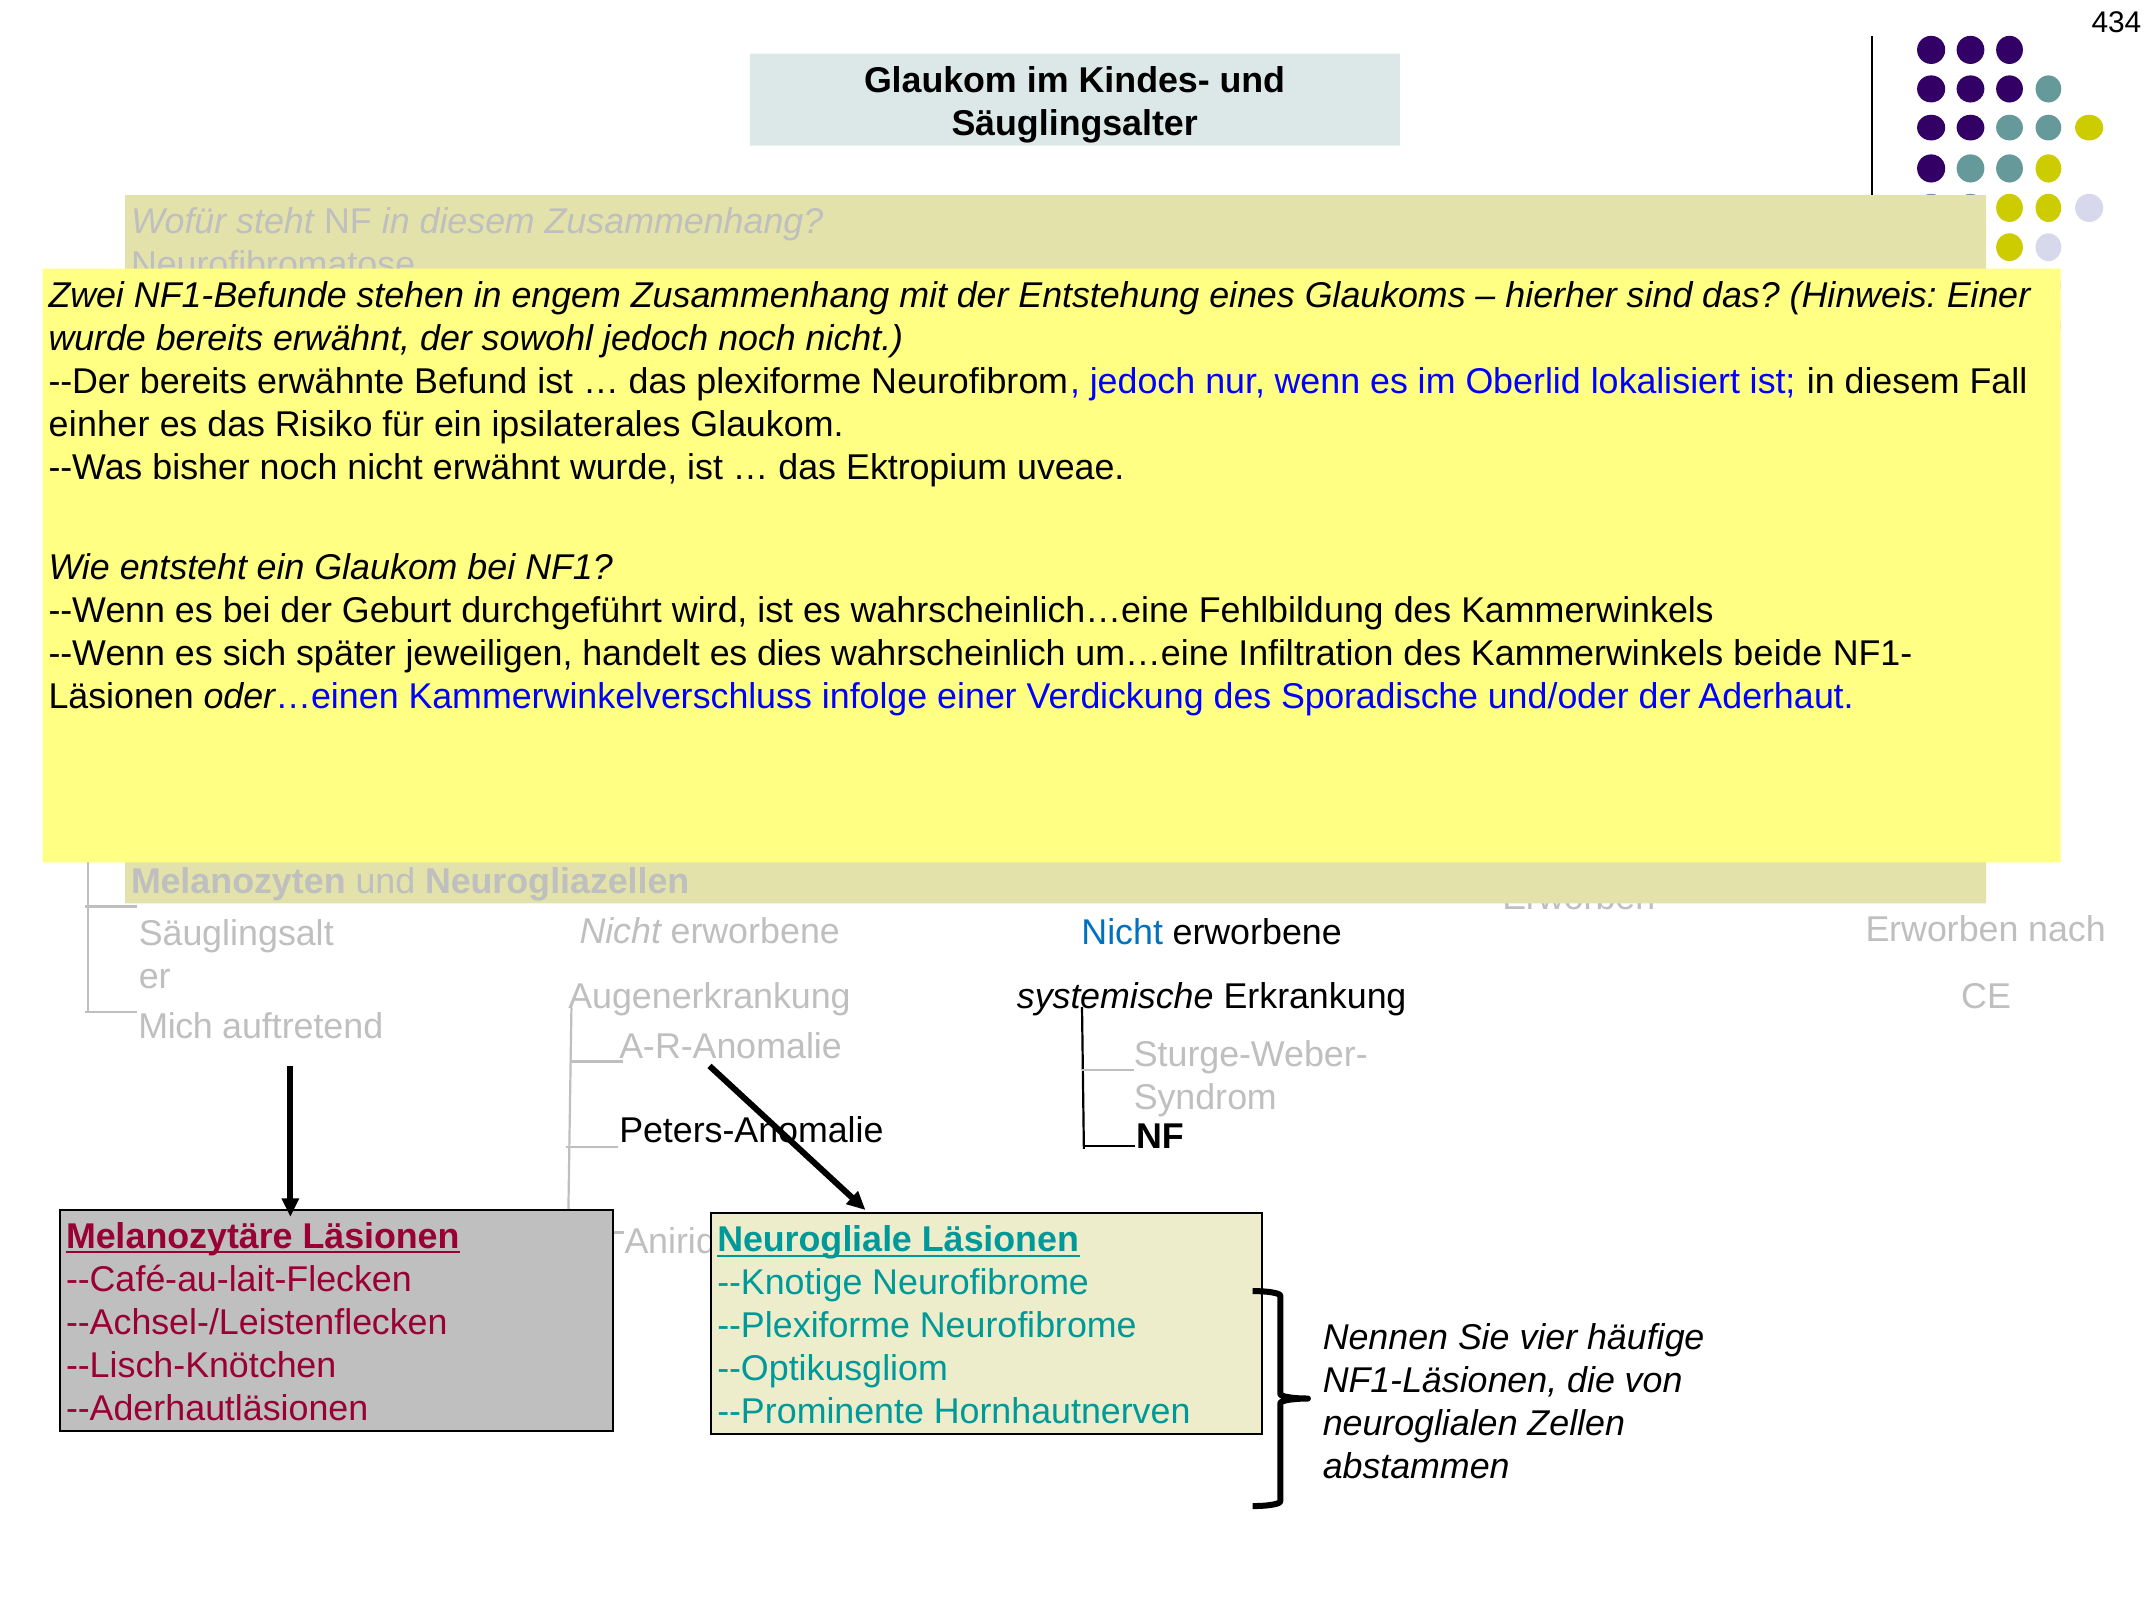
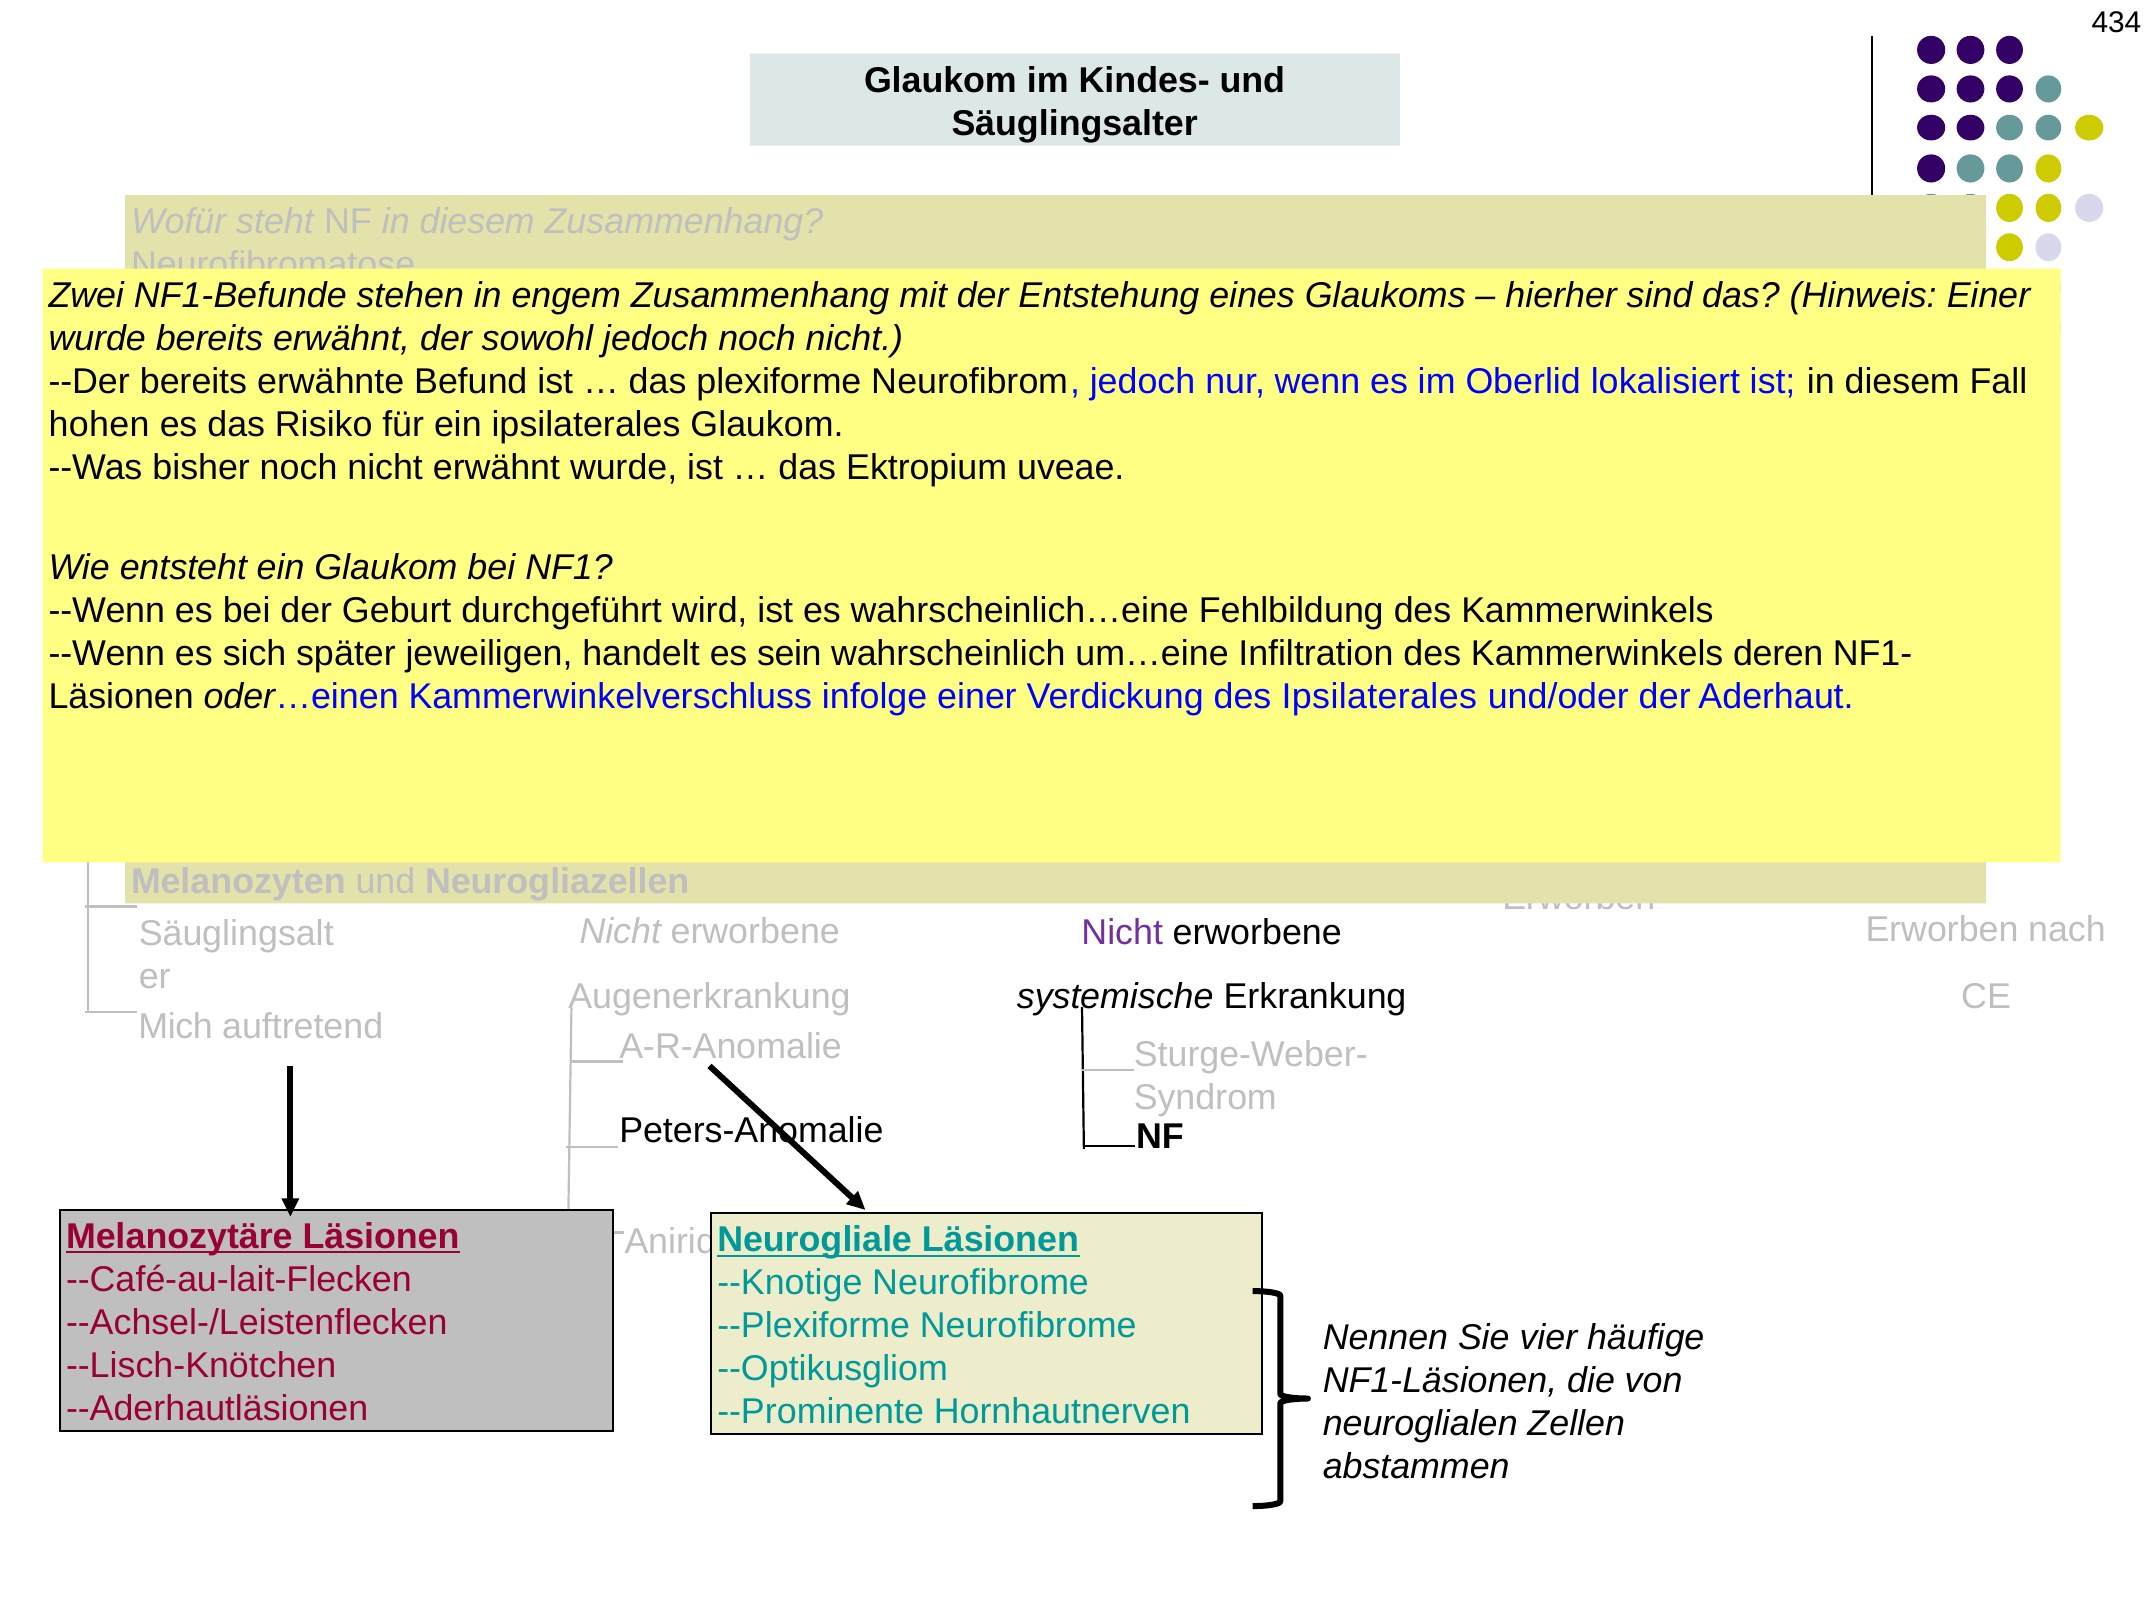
einher: einher -> hohen (99, 425)
dies: dies -> sein (789, 654)
Kammerwinkels beide: beide -> deren (1778, 654)
des Sporadische: Sporadische -> Ipsilaterales (1379, 697)
Nicht colour: blue -> purple (1122, 932)
